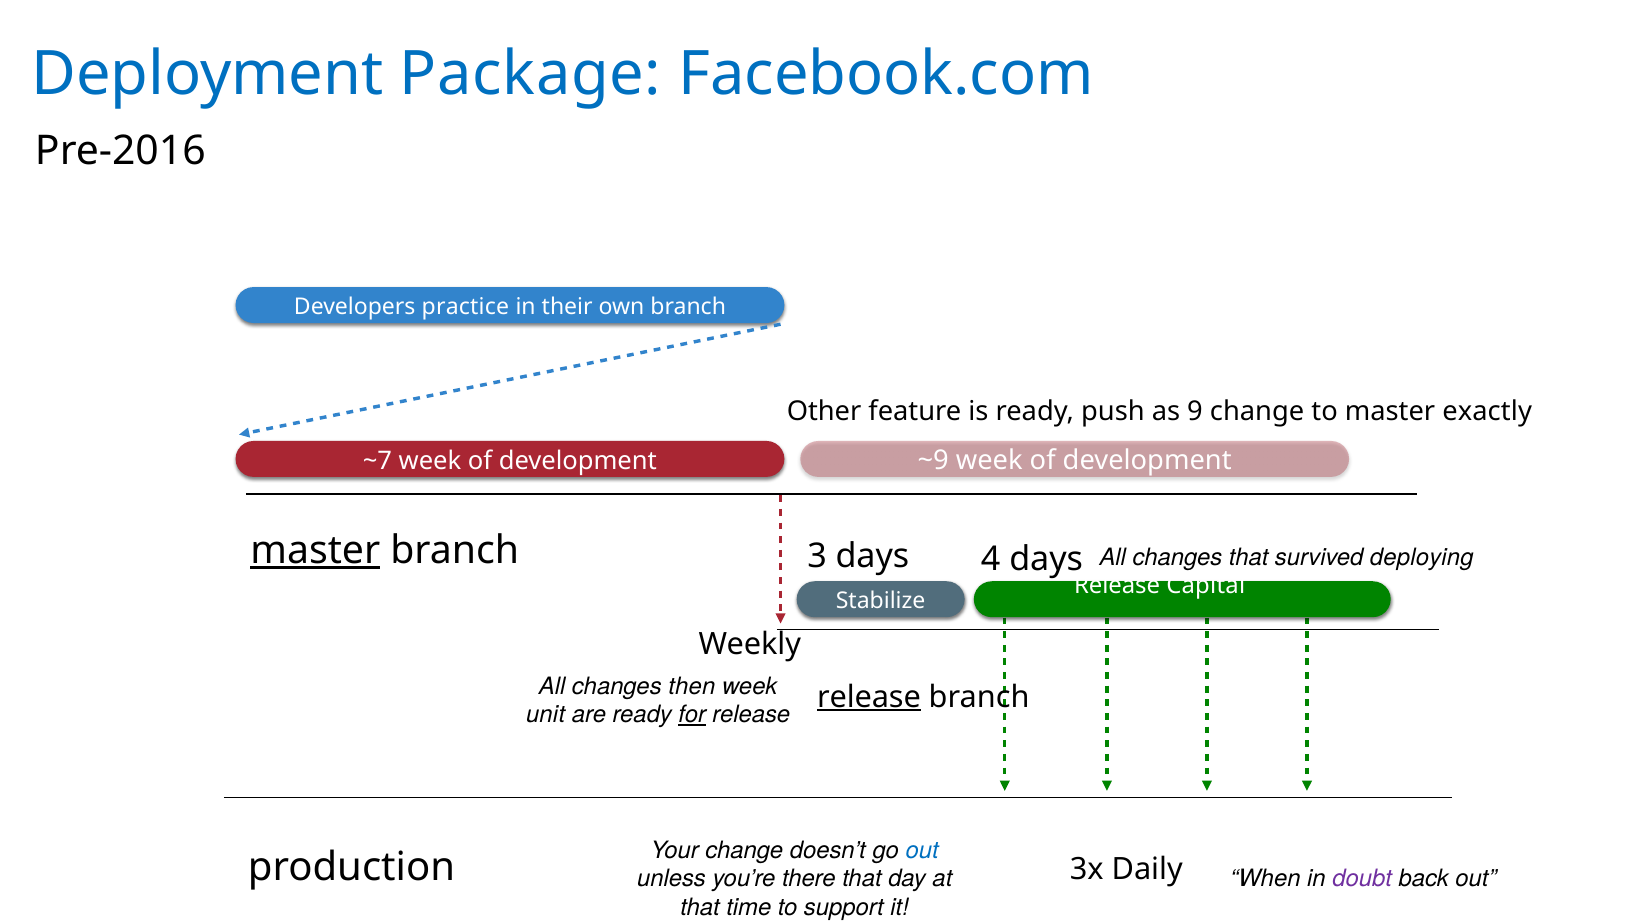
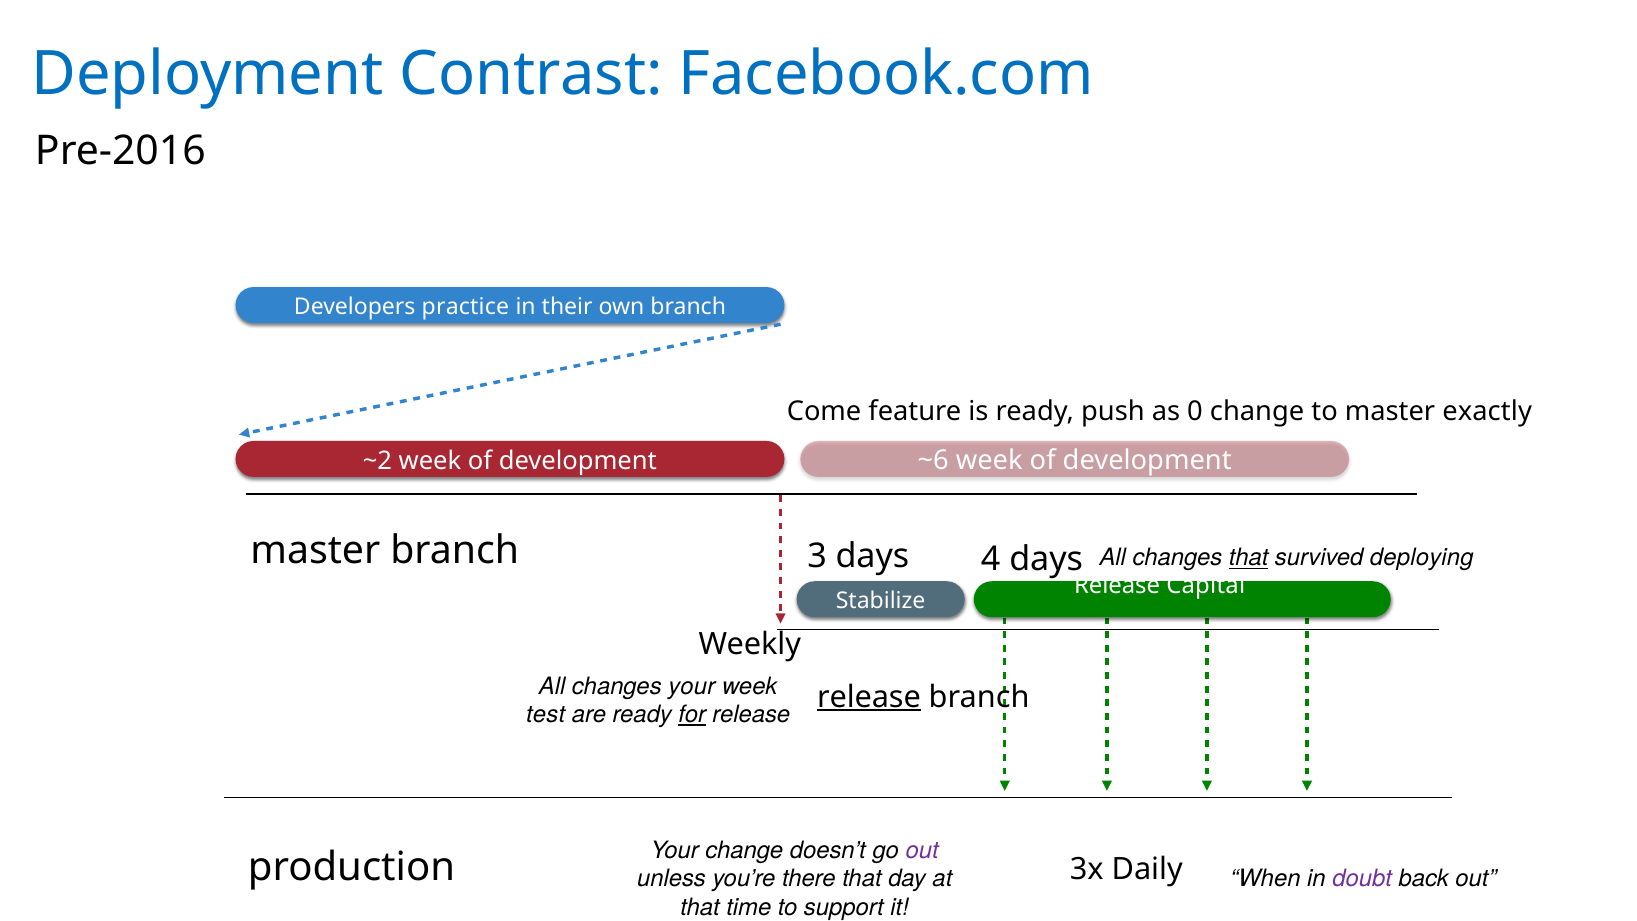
Package: Package -> Contrast (531, 74)
Other: Other -> Come (824, 411)
9: 9 -> 0 (1195, 411)
~9: ~9 -> ~6 (933, 461)
~7: ~7 -> ~2 (377, 461)
master underline: present -> none (315, 550)
that underline: none -> present (1249, 558)
changes then: then -> your (692, 686)
unit: unit -> test (546, 715)
out colour: blue -> purple (922, 850)
